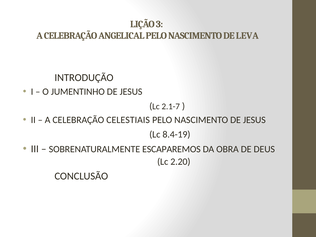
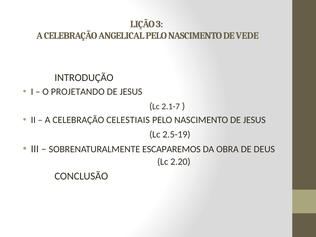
LEVA: LEVA -> VEDE (247, 36)
JUMENTINHO: JUMENTINHO -> PROJETANDO (78, 92)
8.4-19: 8.4-19 -> 2.5-19 (176, 134)
